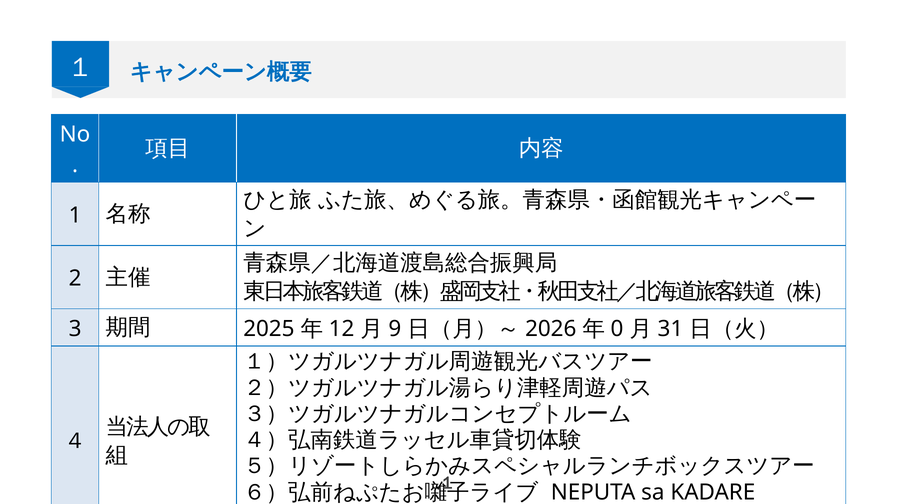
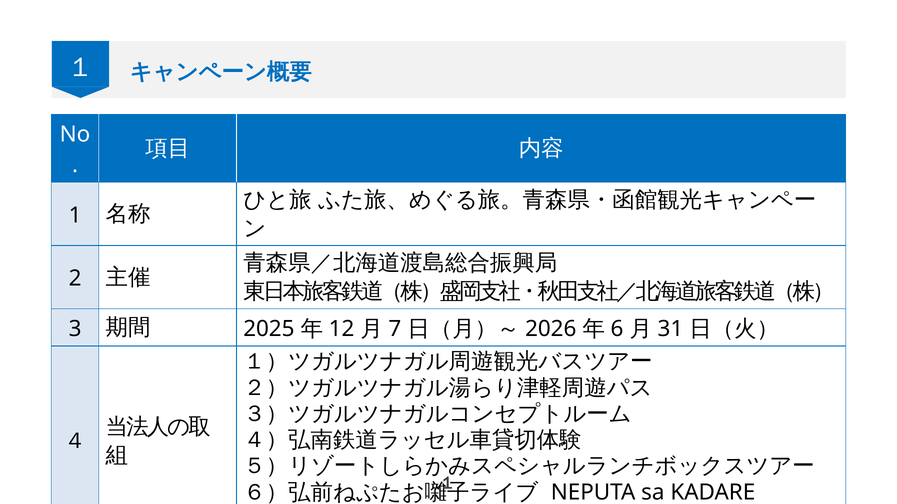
9: 9 -> 7 (395, 329)
0: 0 -> 6 (617, 329)
